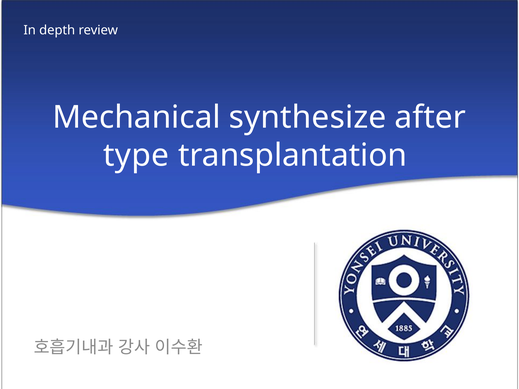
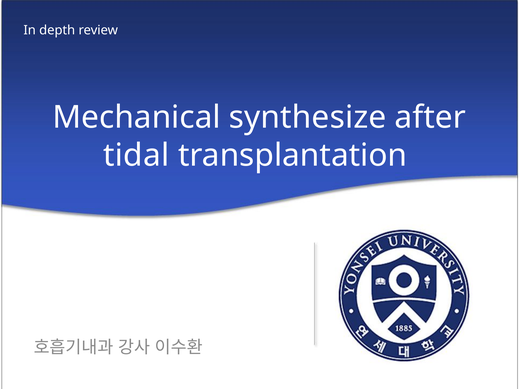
type: type -> tidal (136, 155)
